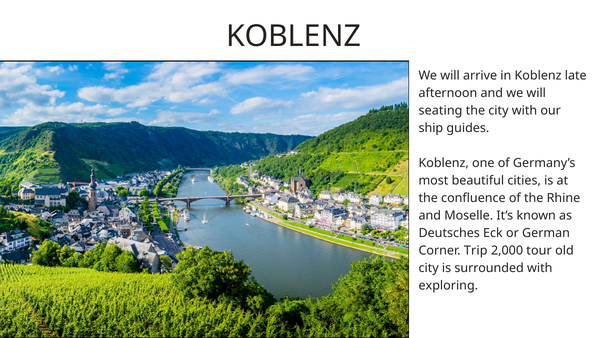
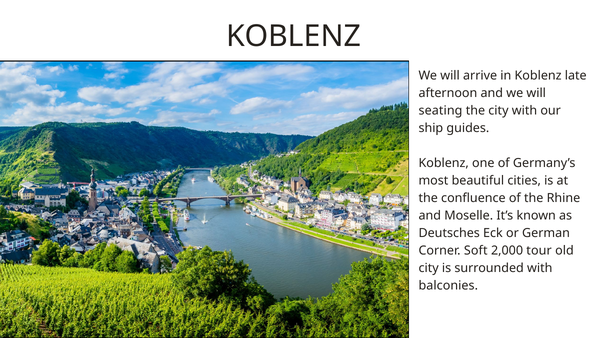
Trip: Trip -> Soft (476, 251)
exploring: exploring -> balconies (448, 286)
